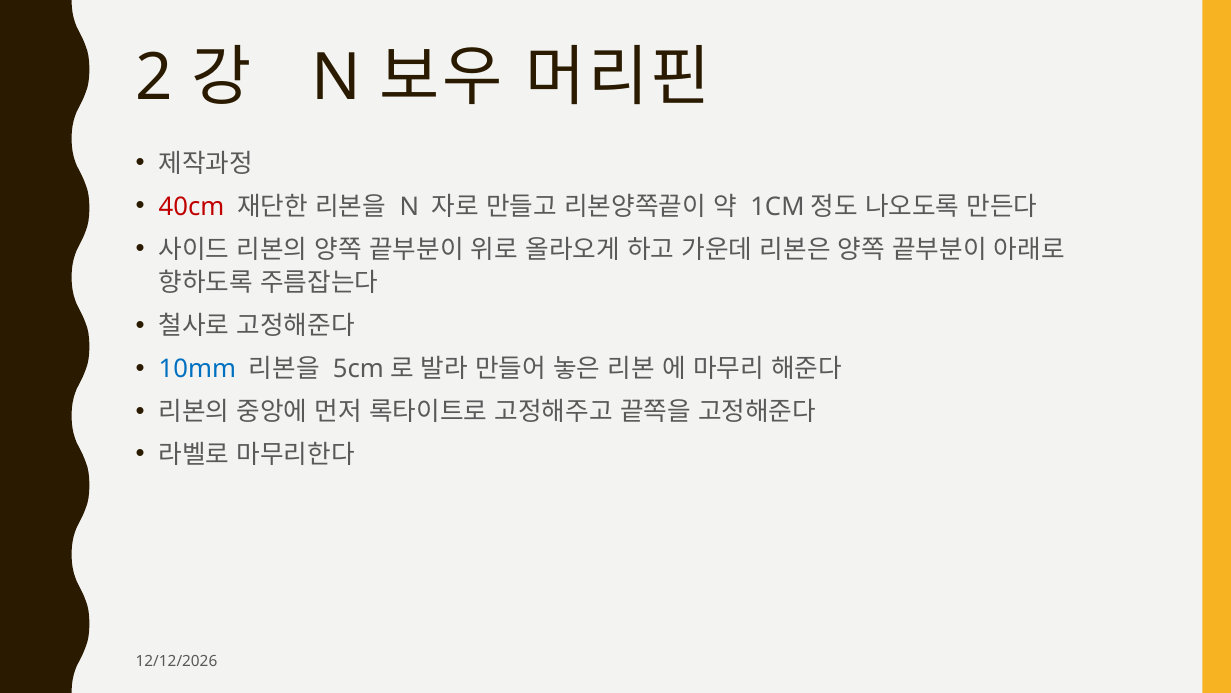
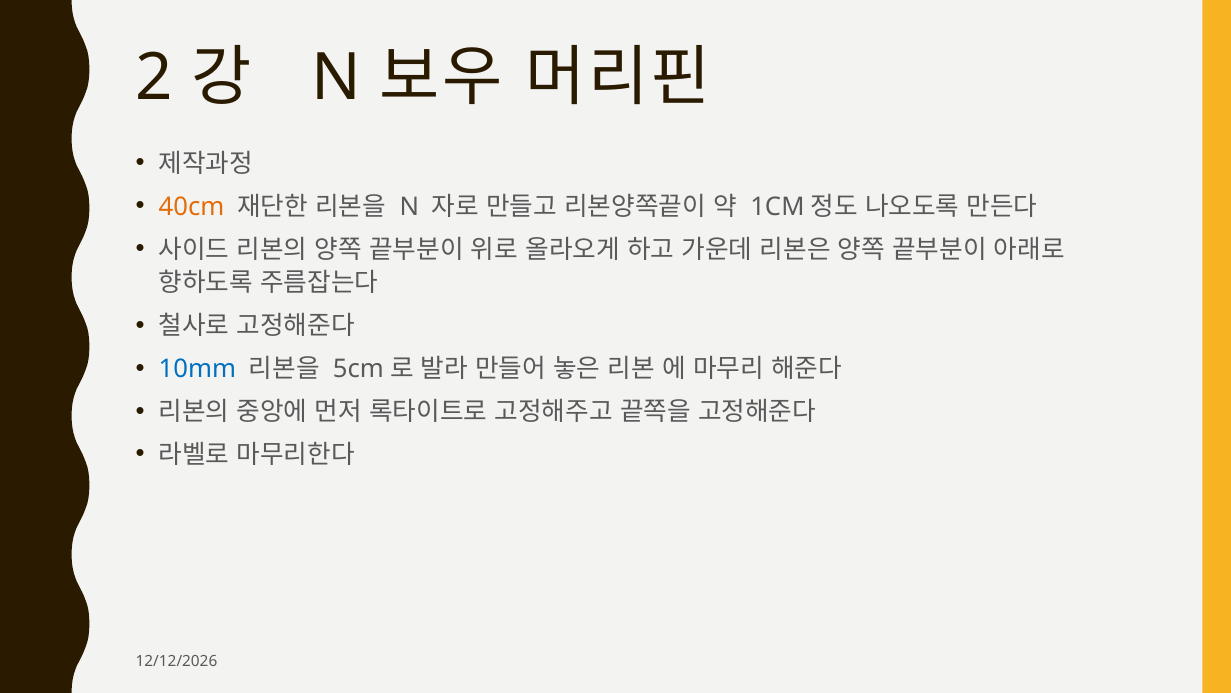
40cm colour: red -> orange (192, 207)
